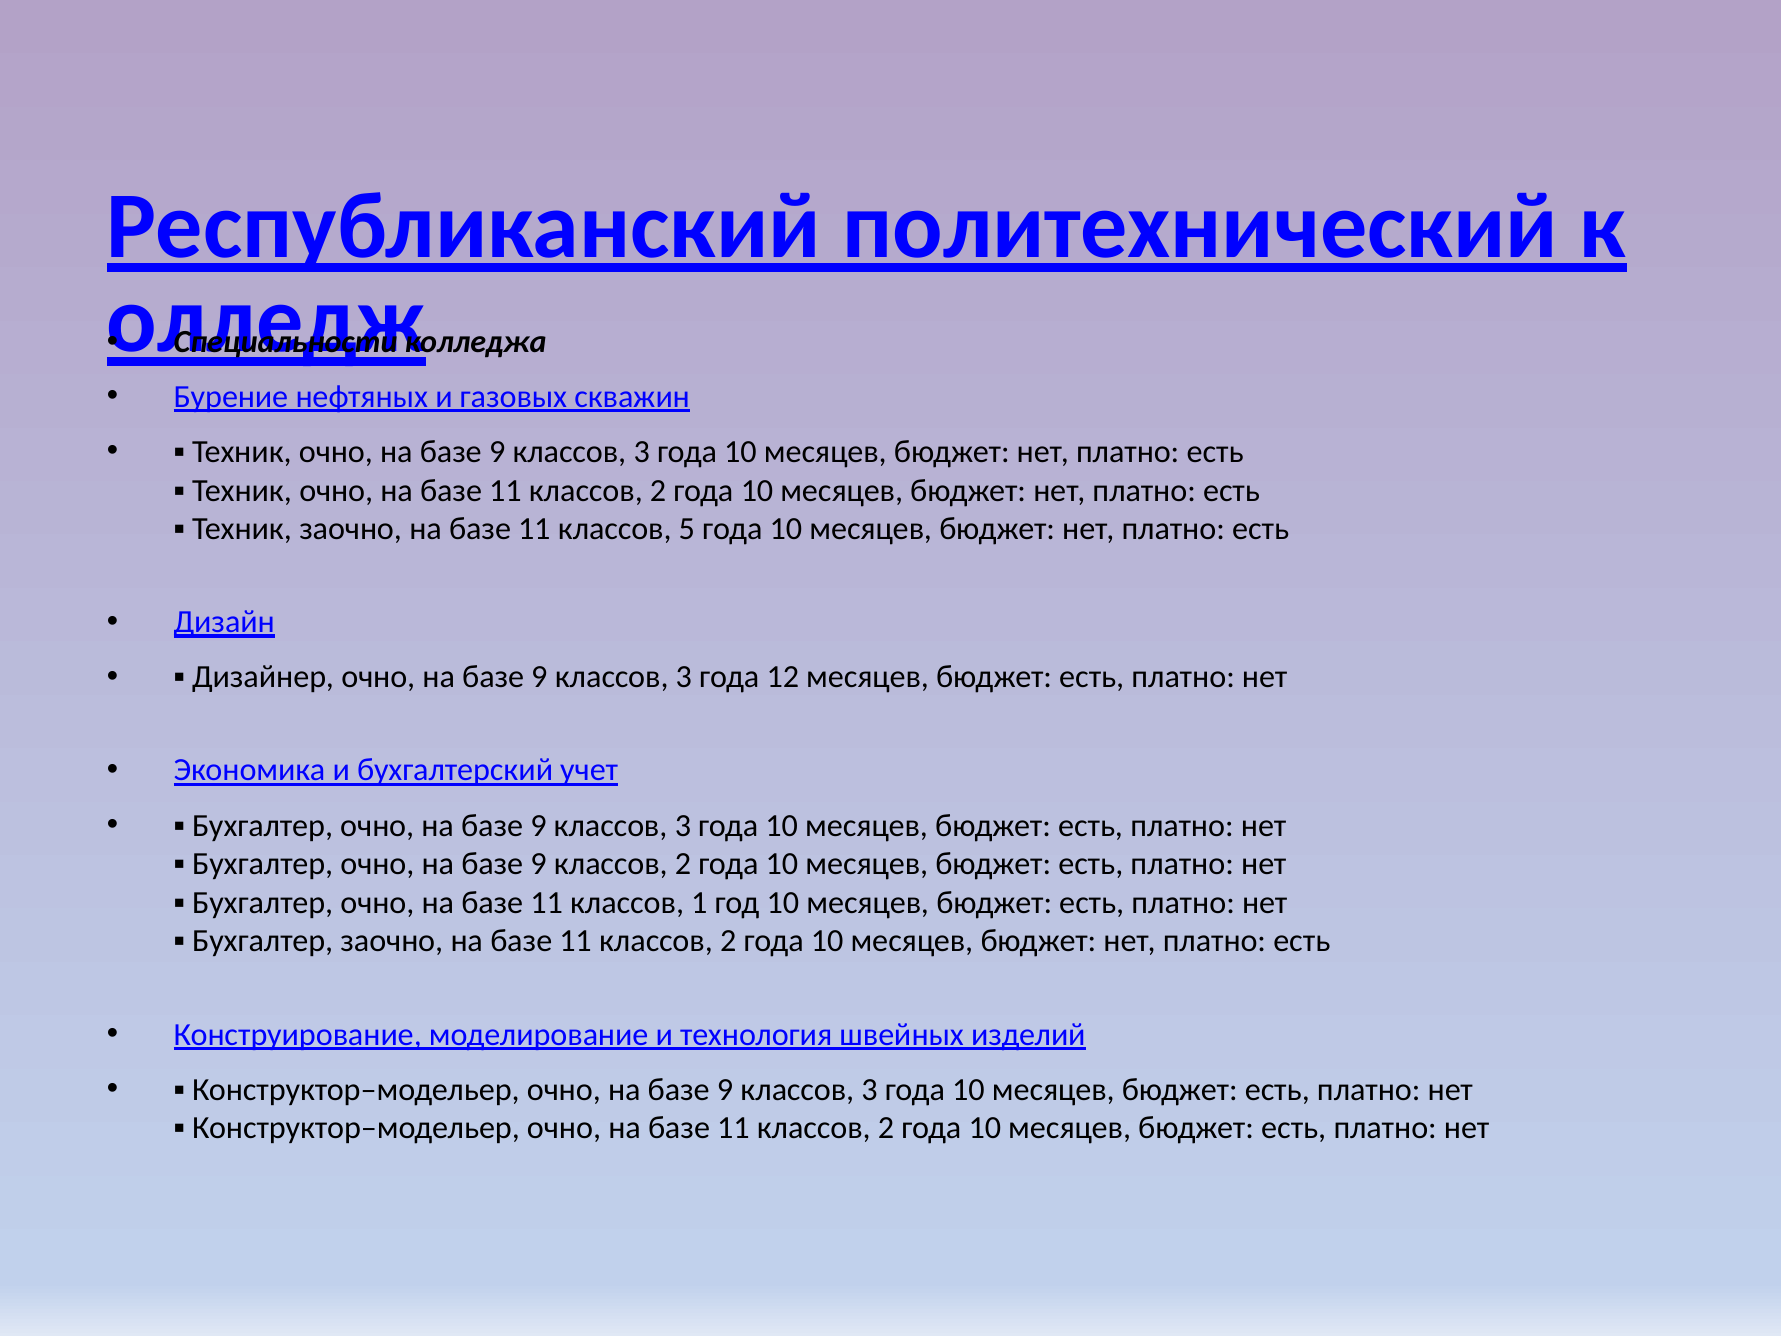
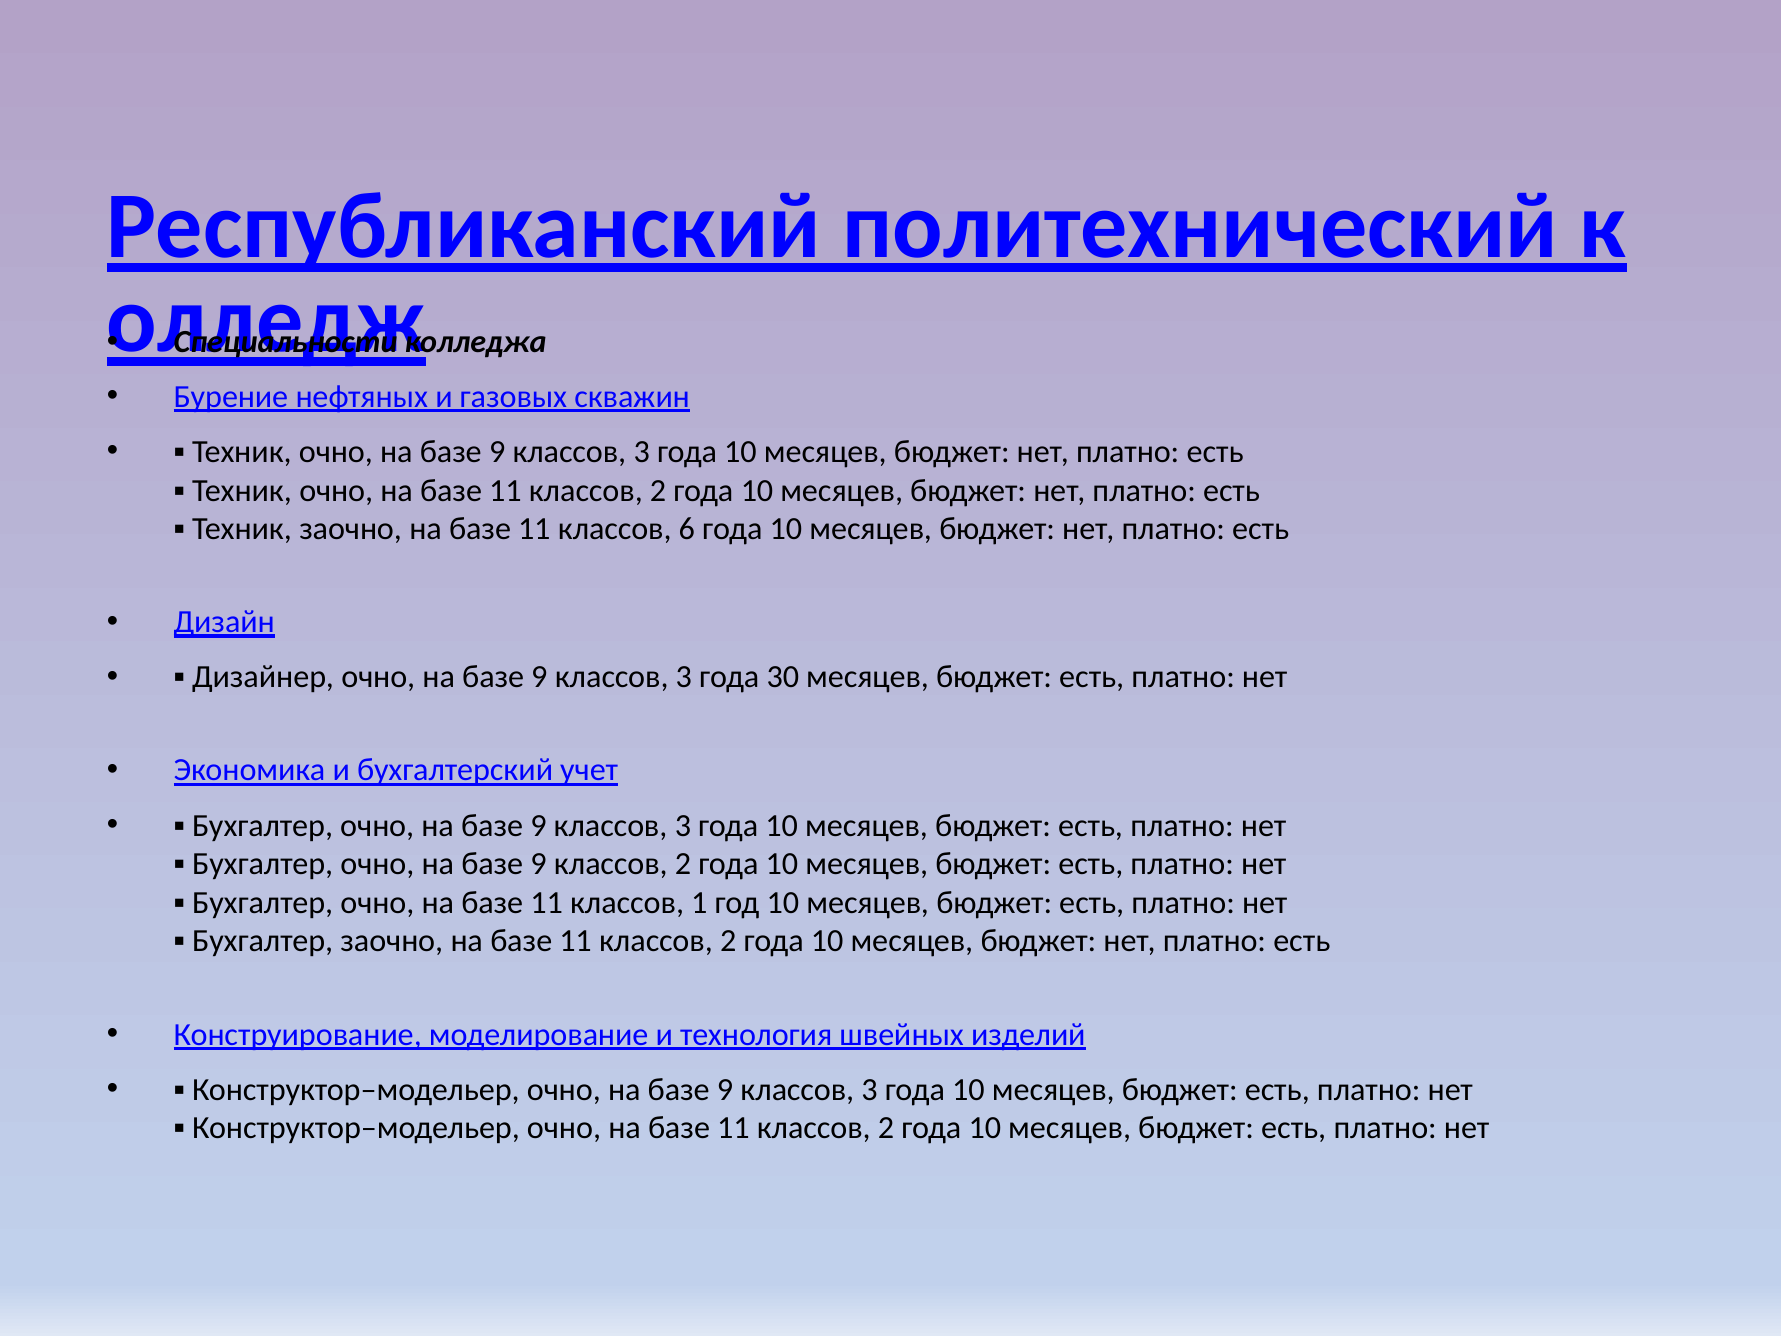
5: 5 -> 6 (687, 529)
12: 12 -> 30 (783, 677)
